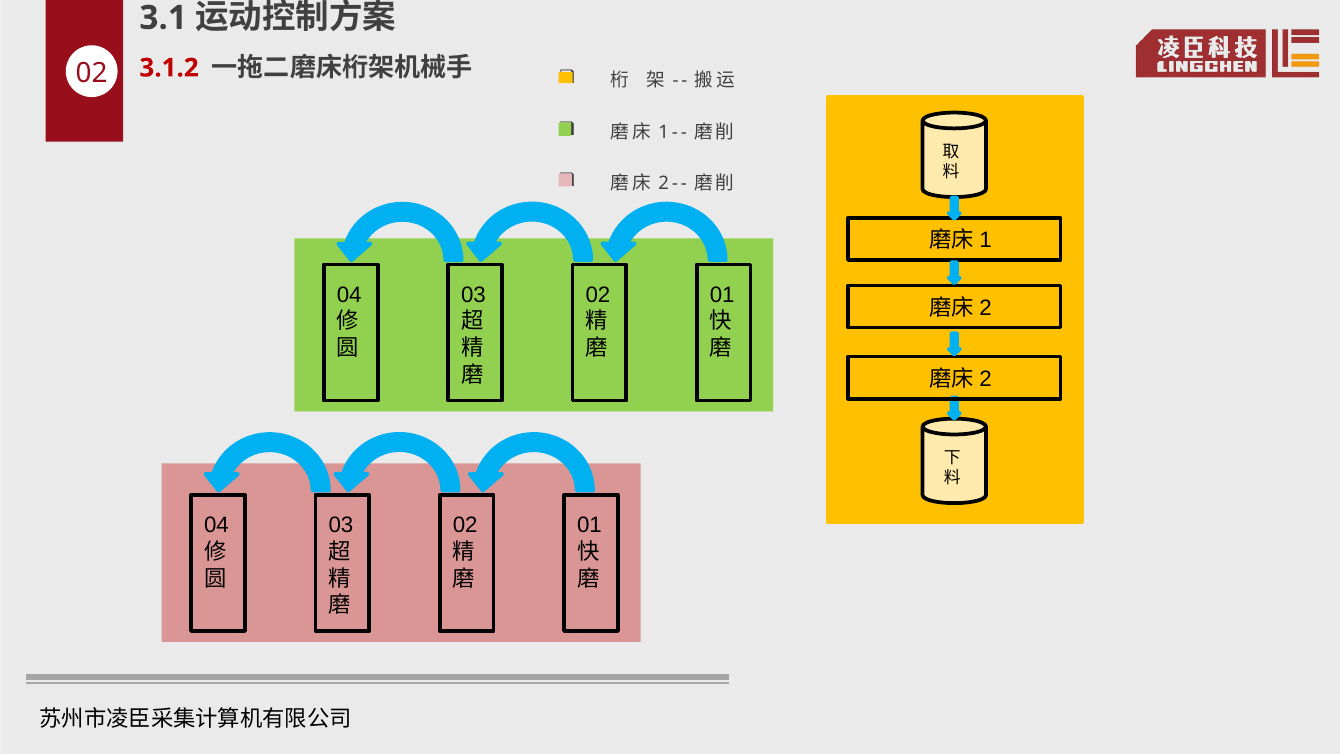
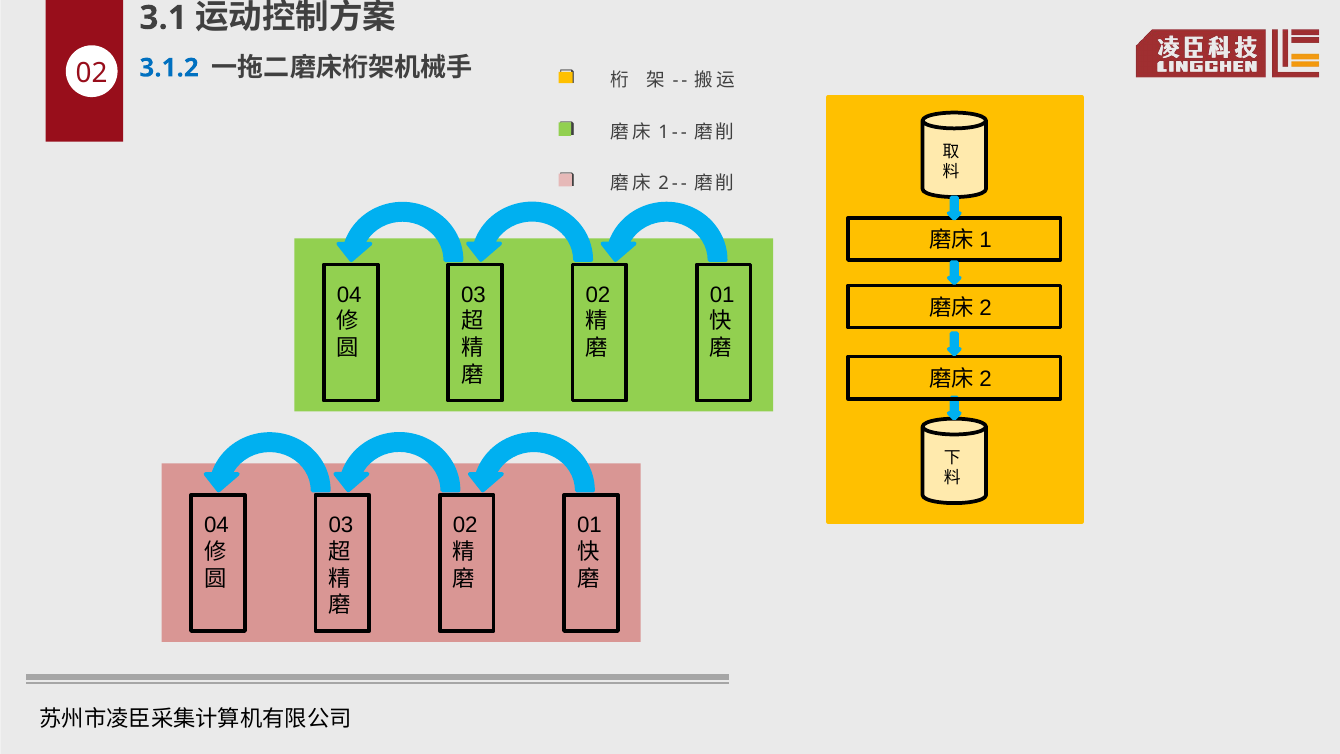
3.1.2 colour: red -> blue (169, 68)
